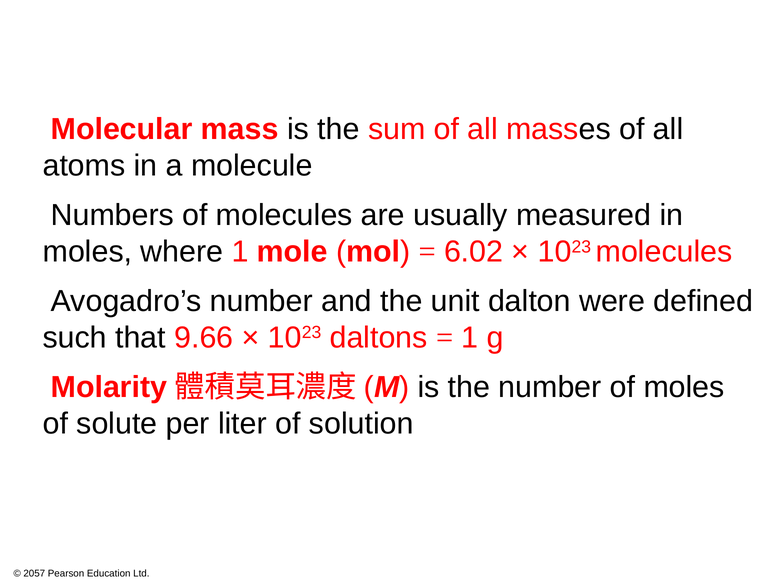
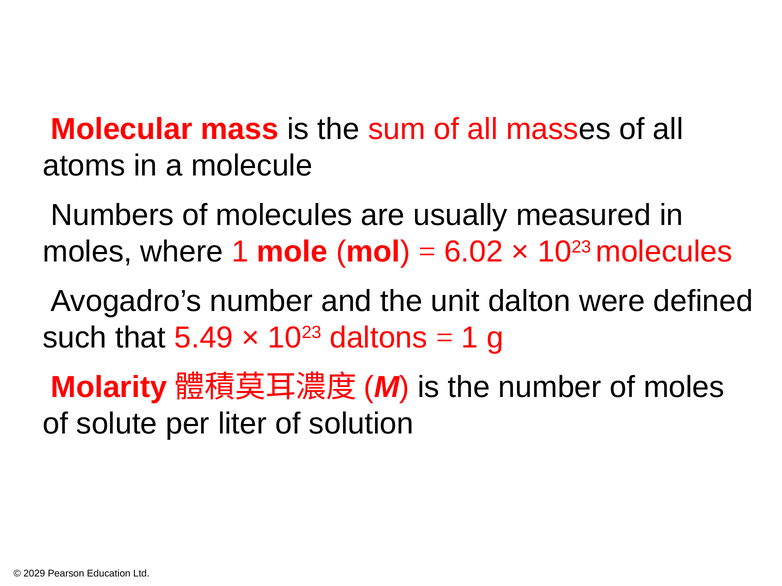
9.66: 9.66 -> 5.49 (204, 338)
2057: 2057 -> 2029 (34, 574)
